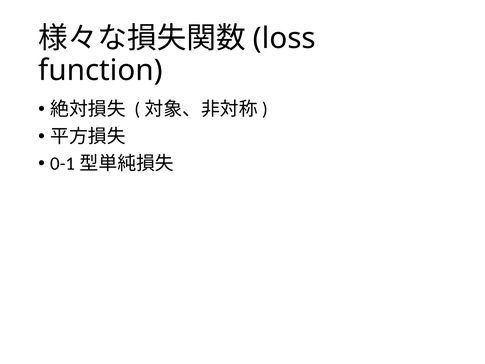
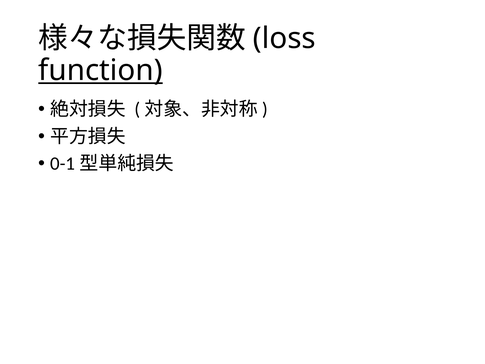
function underline: none -> present (100, 70)
